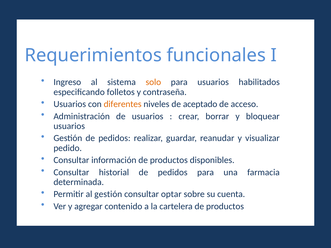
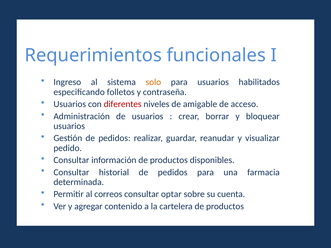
diferentes colour: orange -> red (123, 104)
aceptado: aceptado -> amigable (200, 104)
al gestión: gestión -> correos (108, 194)
